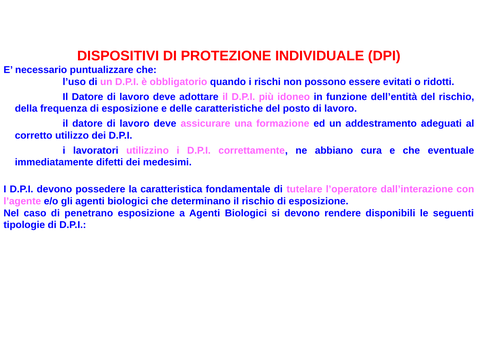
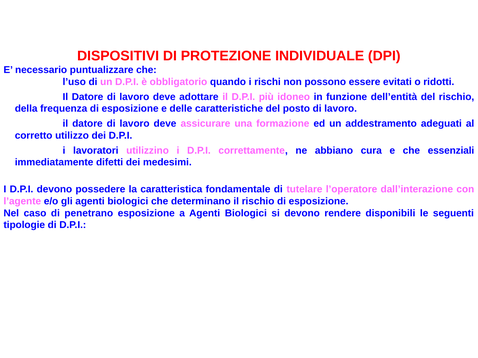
eventuale: eventuale -> essenziali (451, 151)
